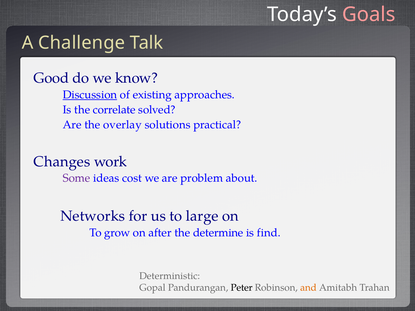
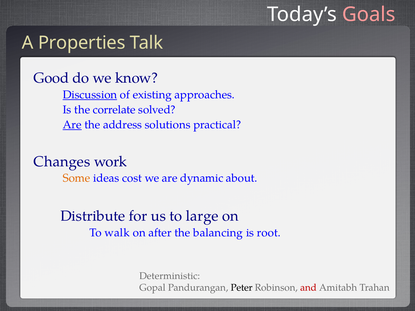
Challenge: Challenge -> Properties (82, 43)
Are underline: none -> present (72, 125)
overlay: overlay -> address (123, 125)
Some colour: purple -> orange (77, 178)
problem: problem -> dynamic (202, 178)
Networks: Networks -> Distribute (93, 216)
grow: grow -> walk (117, 233)
determine: determine -> balancing (218, 233)
find: find -> root (269, 233)
and colour: orange -> red (308, 288)
